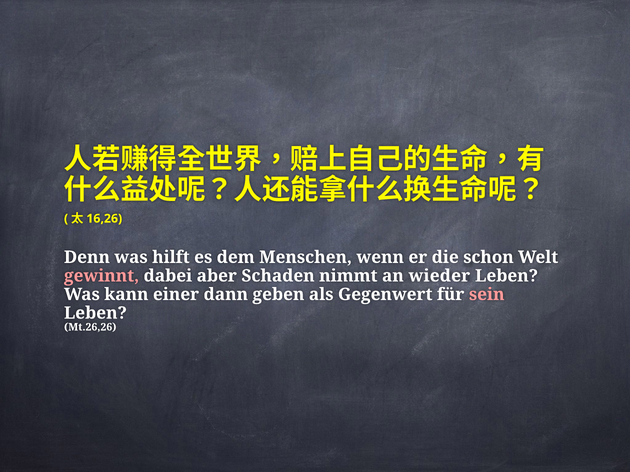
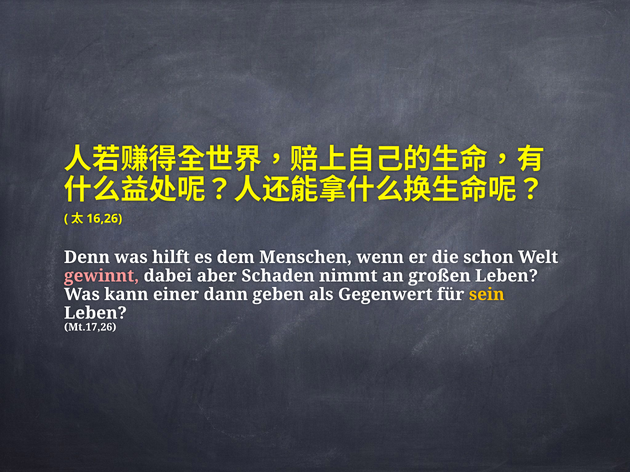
wieder: wieder -> großen (439, 276)
sein colour: pink -> yellow (487, 295)
Mt.26,26: Mt.26,26 -> Mt.17,26 (90, 327)
